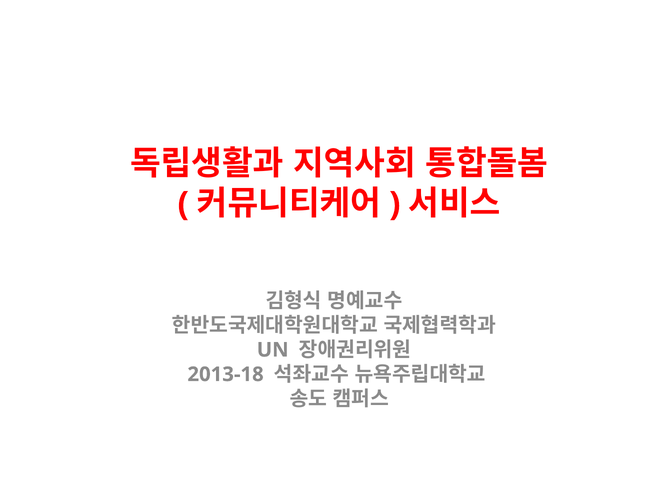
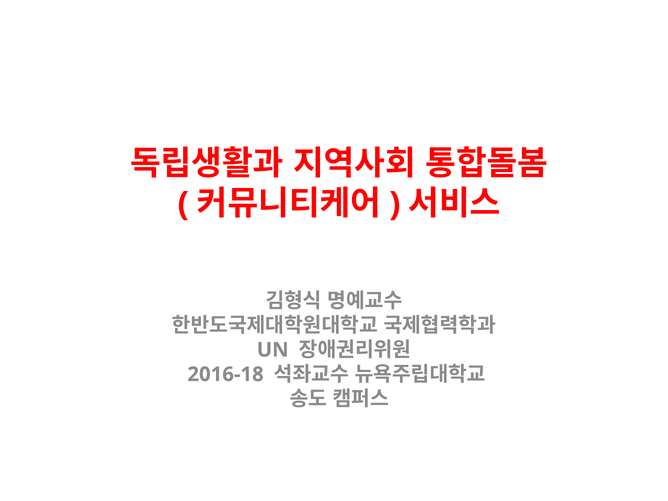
2013-18: 2013-18 -> 2016-18 (226, 374)
